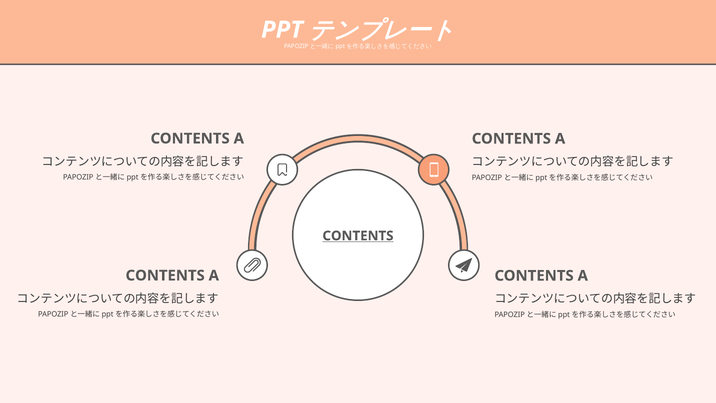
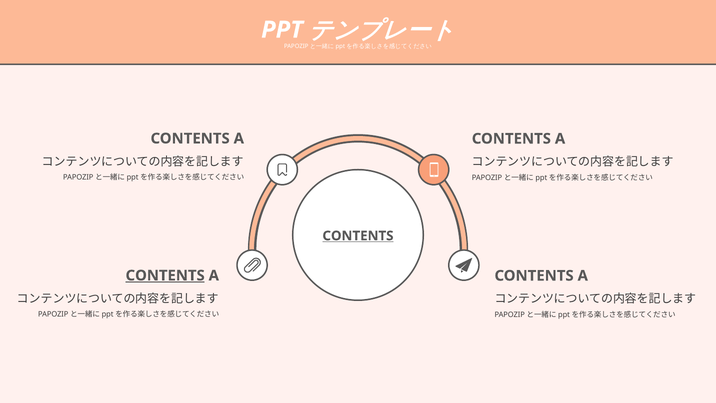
CONTENTS underline: none -> present (165, 275)
